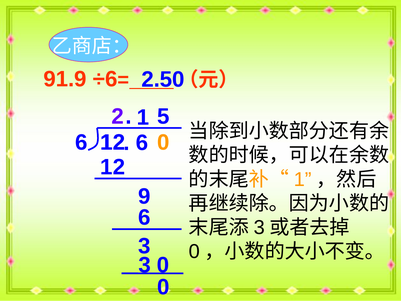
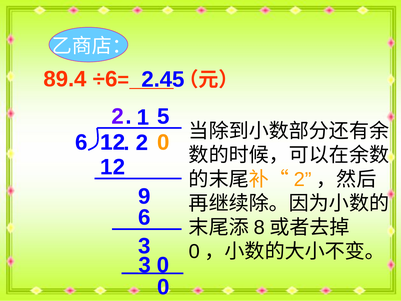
91.9: 91.9 -> 89.4 (65, 79)
2.50: 2.50 -> 2.45 (163, 79)
6: 6 -> 2 (142, 143)
1: 1 -> 2 (303, 179)
3: 3 -> 8 (259, 227)
